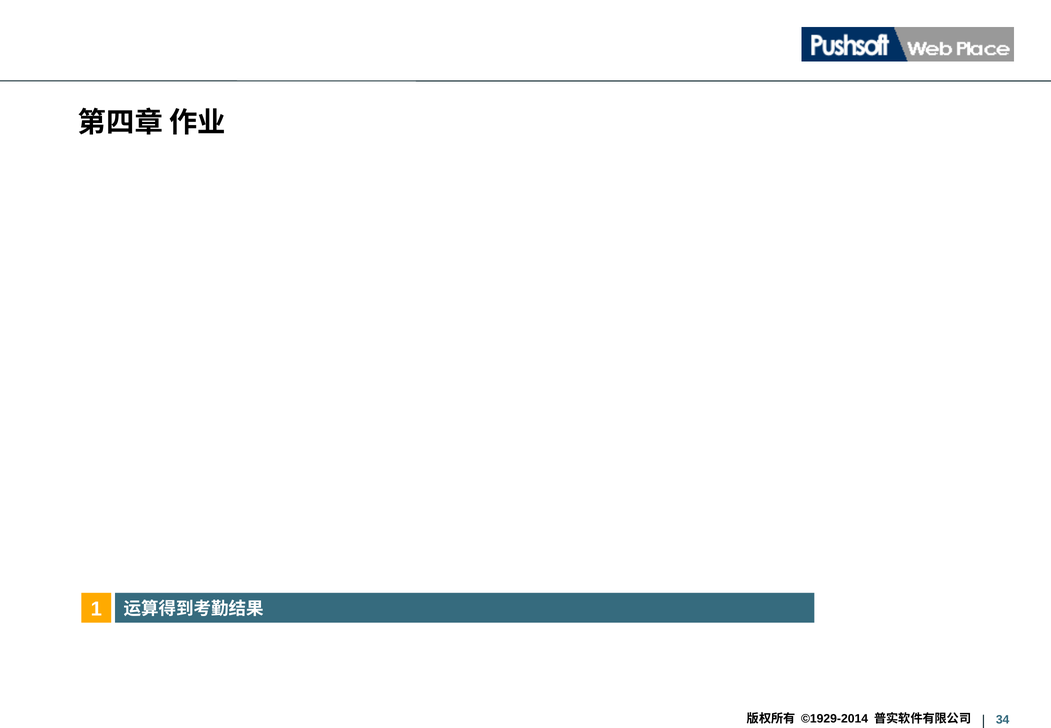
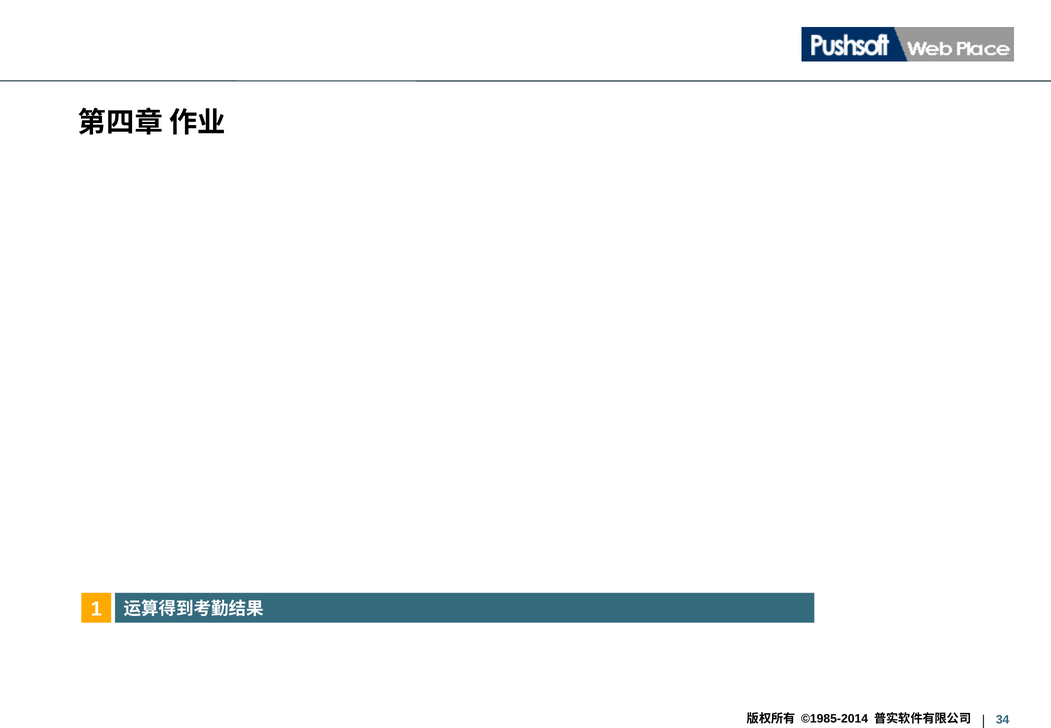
©1929-2014: ©1929-2014 -> ©1985-2014 (835, 718)
